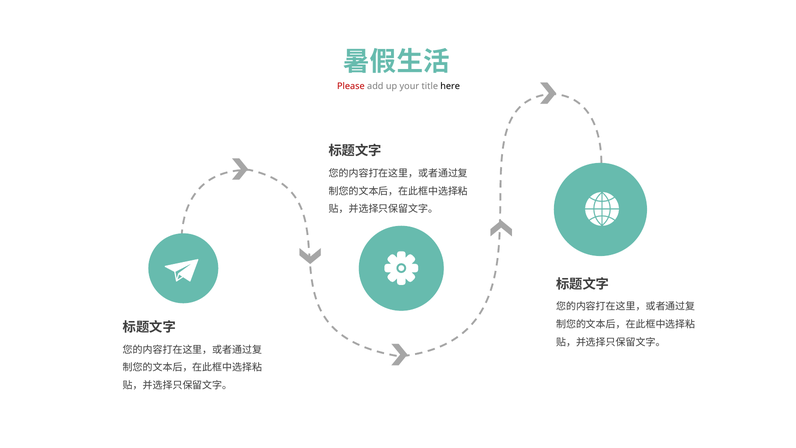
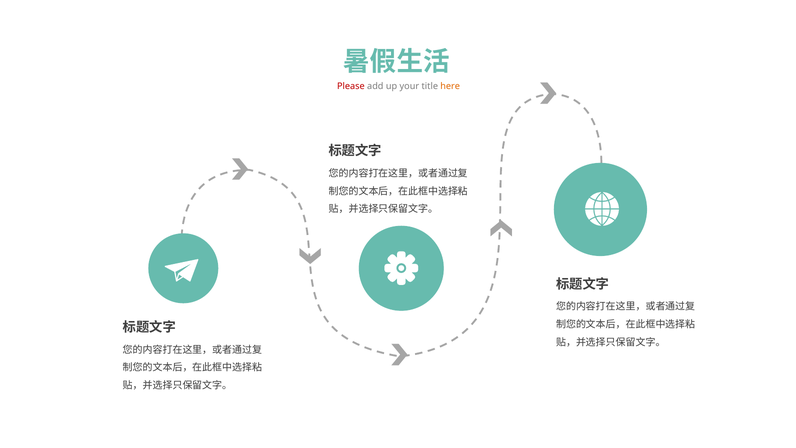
here colour: black -> orange (450, 86)
